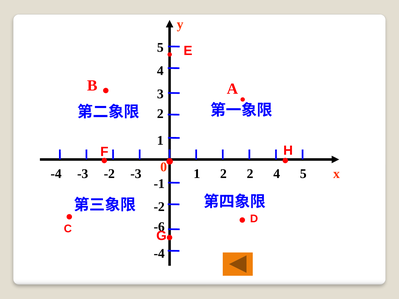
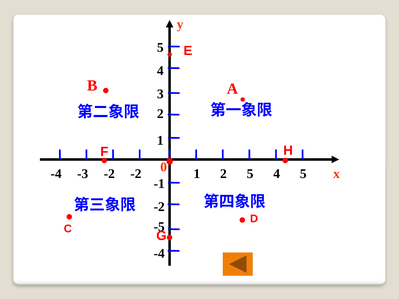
-3: -3 -> -2 (136, 174)
1 2 2: 2 -> 5 (250, 174)
-6: -6 -> -5 (159, 227)
